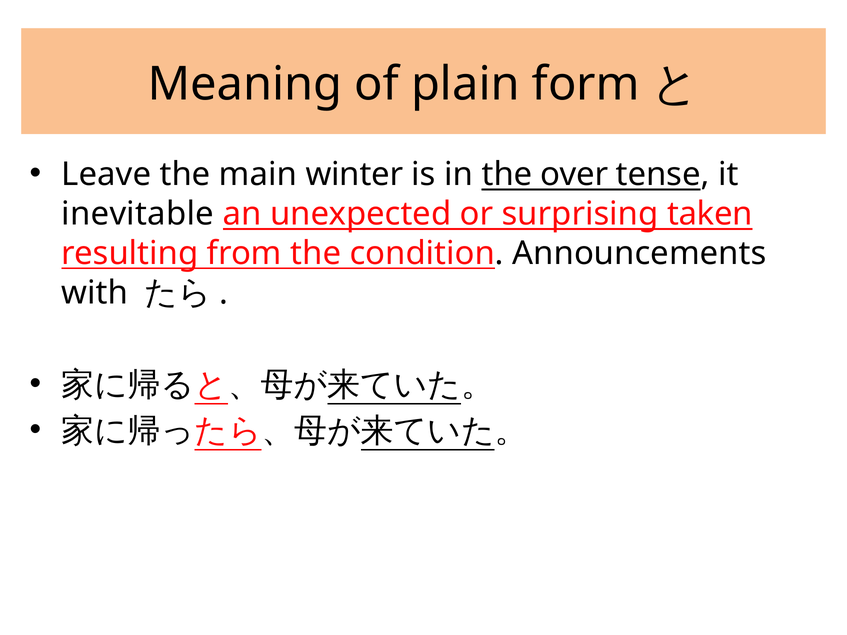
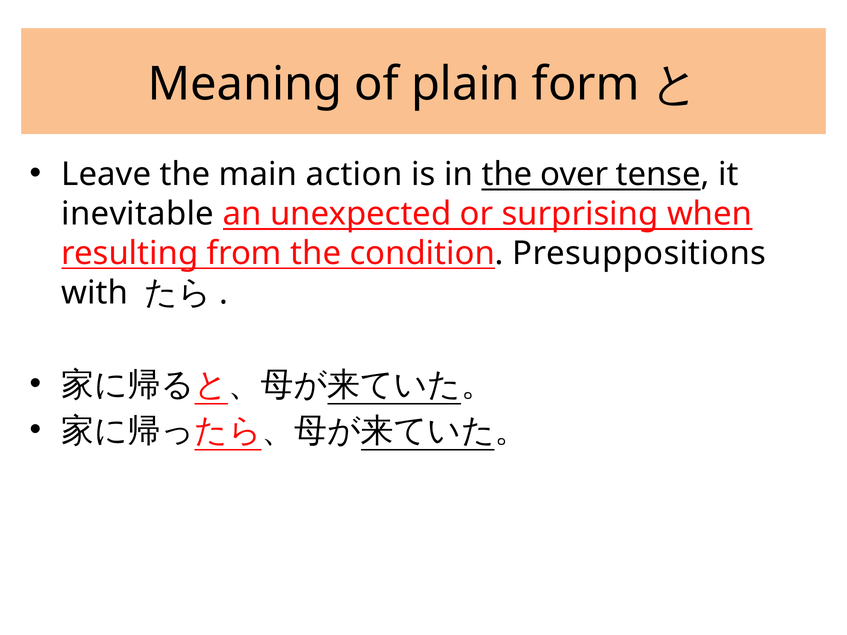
winter: winter -> action (354, 174)
taken: taken -> when (710, 214)
Announcements: Announcements -> Presuppositions (639, 253)
